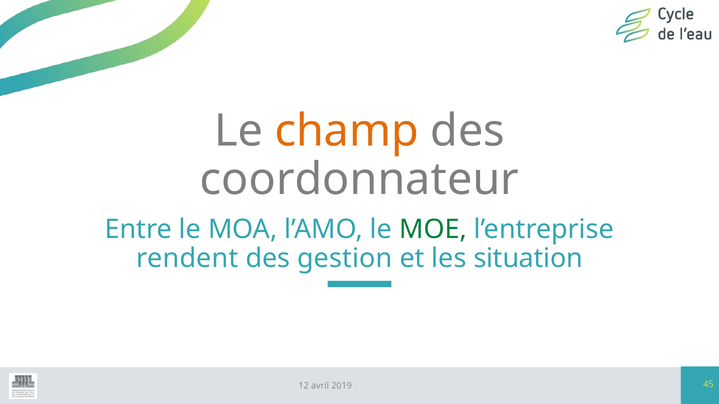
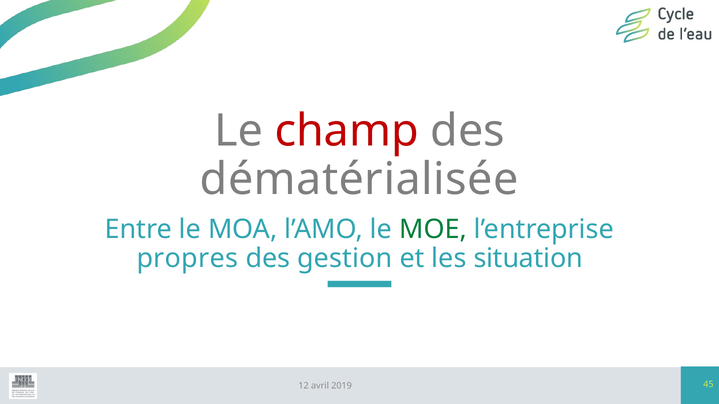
champ colour: orange -> red (347, 131)
coordonnateur: coordonnateur -> dématérialisée (359, 180)
rendent: rendent -> propres (187, 259)
